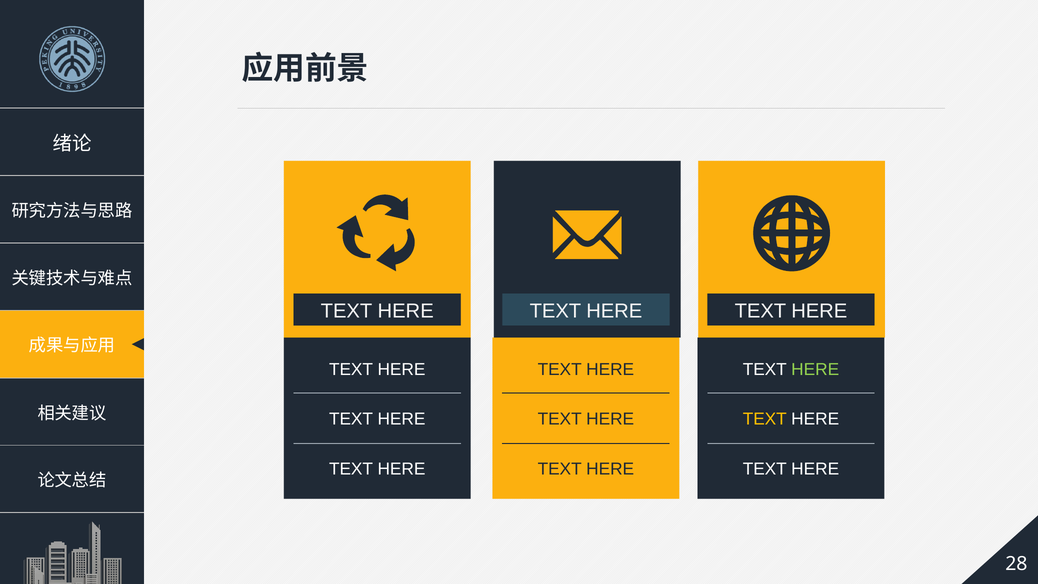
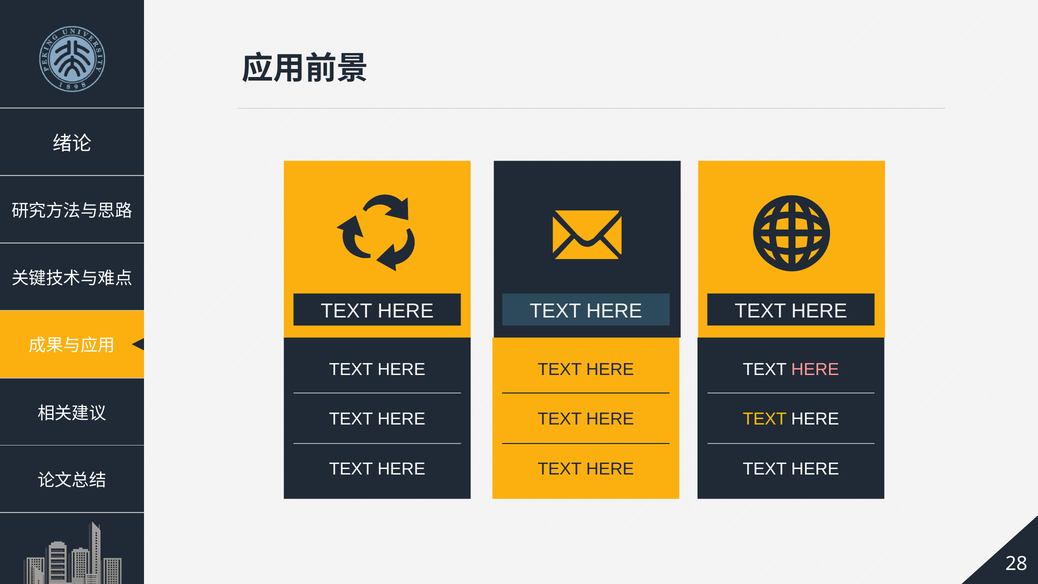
HERE colour: light green -> pink (815, 369)
